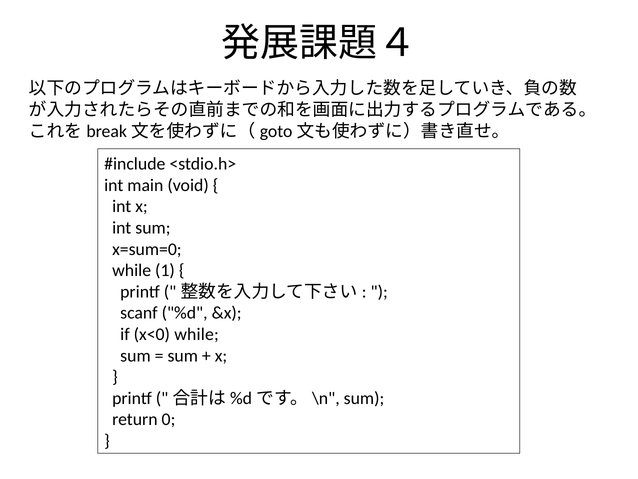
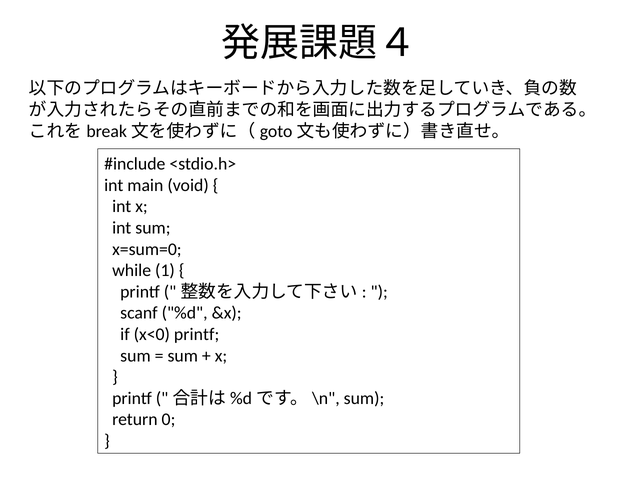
x<0 while: while -> printf (197, 334)
